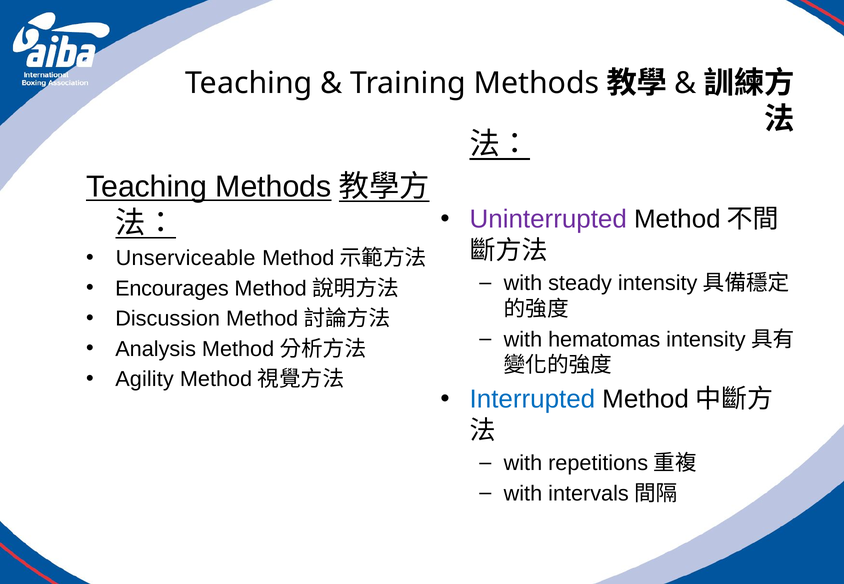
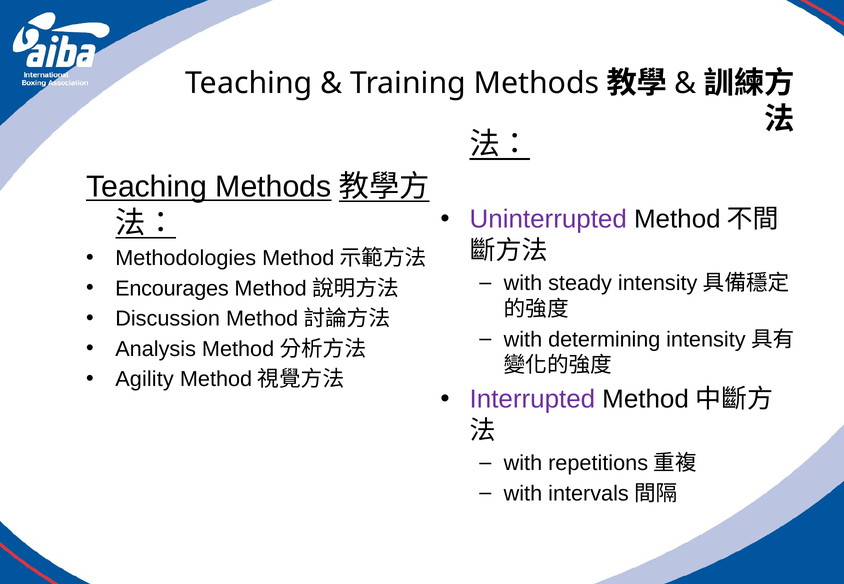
Unserviceable: Unserviceable -> Methodologies (186, 258)
hematomas: hematomas -> determining (604, 340)
Interrupted colour: blue -> purple (532, 400)
